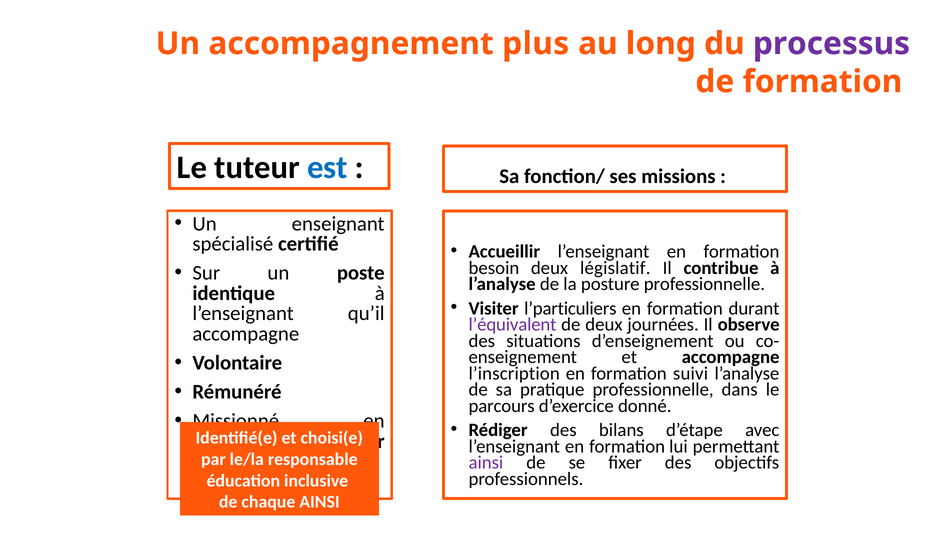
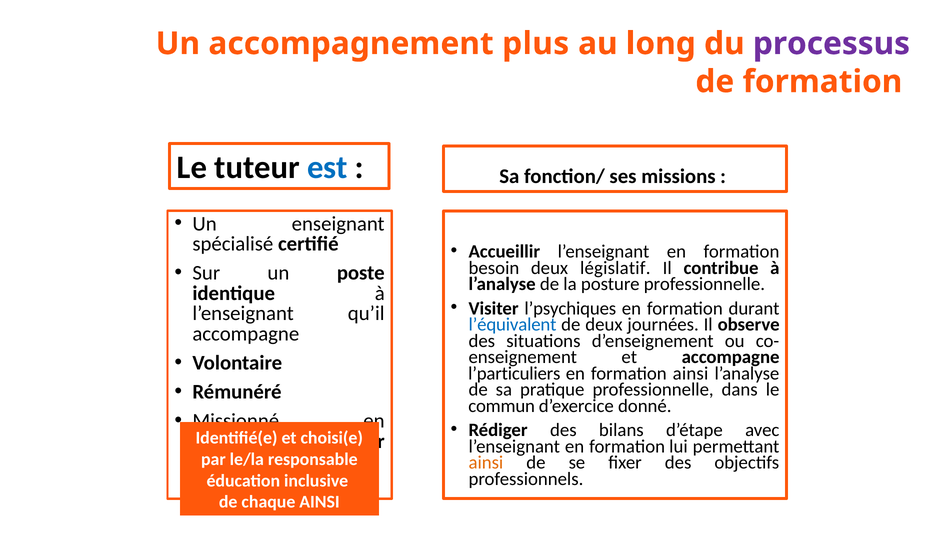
l’particuliers: l’particuliers -> l’psychiques (570, 308)
l’équivalent colour: purple -> blue (512, 325)
l’inscription: l’inscription -> l’particuliers (514, 373)
formation suivi: suivi -> ainsi (691, 373)
parcours: parcours -> commun (502, 406)
ainsi colour: purple -> orange (486, 463)
